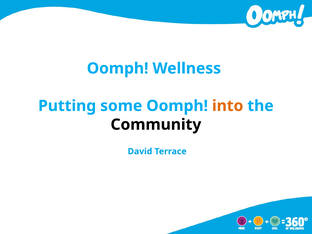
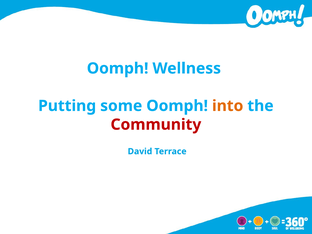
Community colour: black -> red (156, 125)
